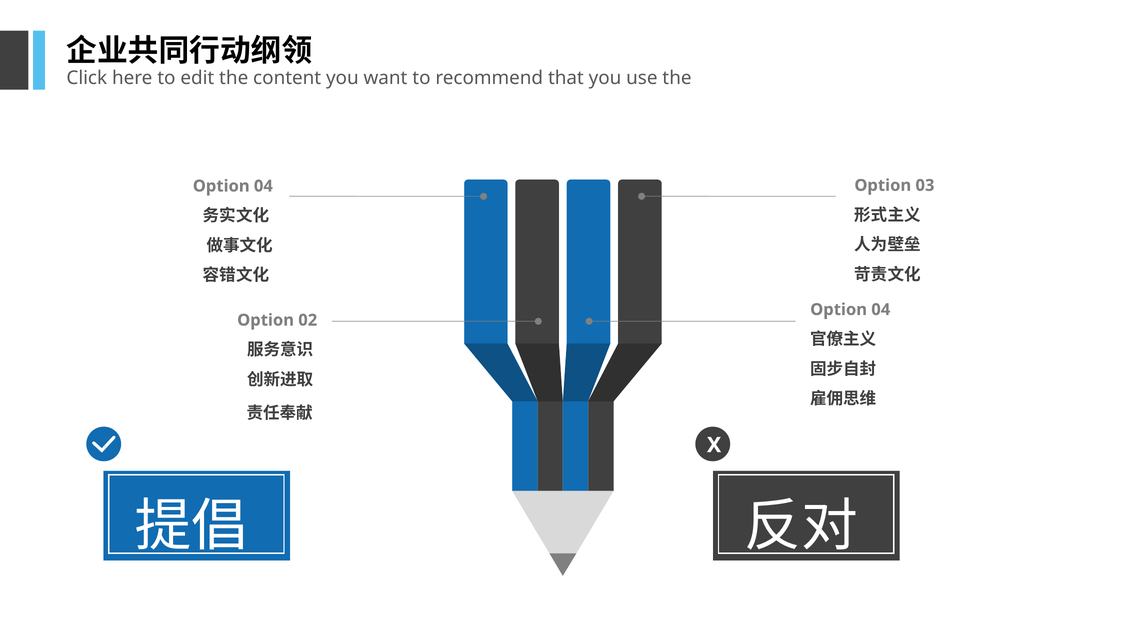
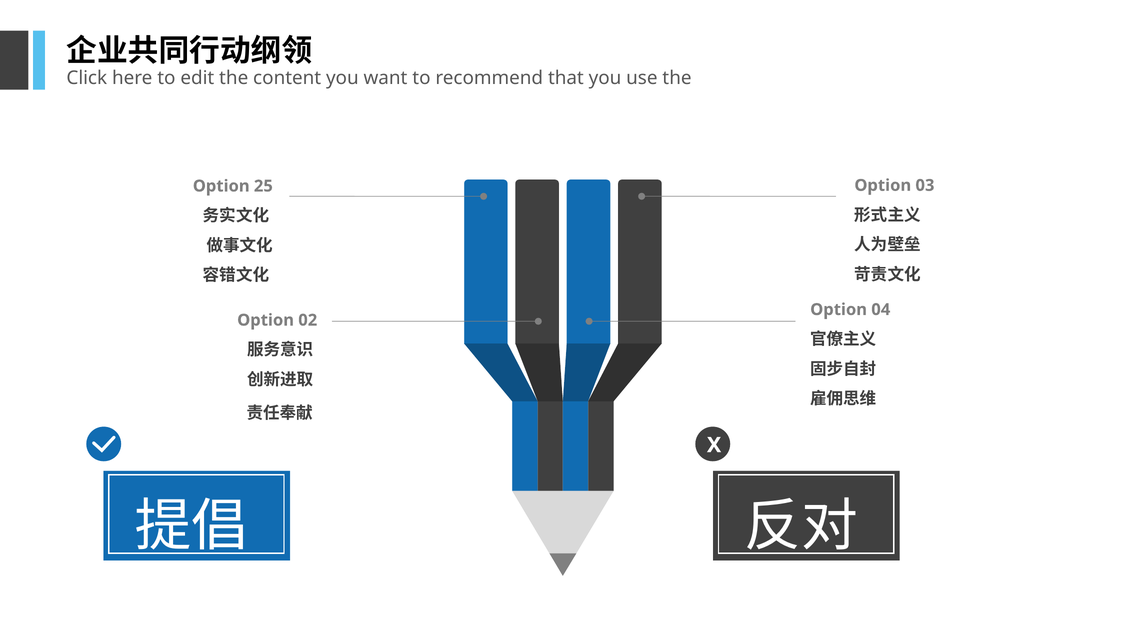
04: 04 -> 25 (263, 186)
